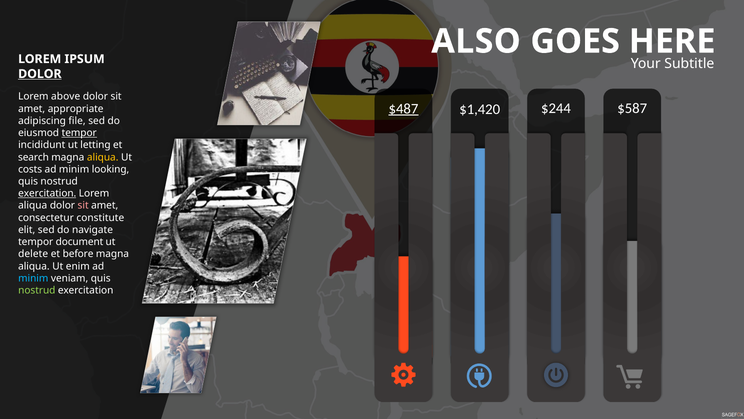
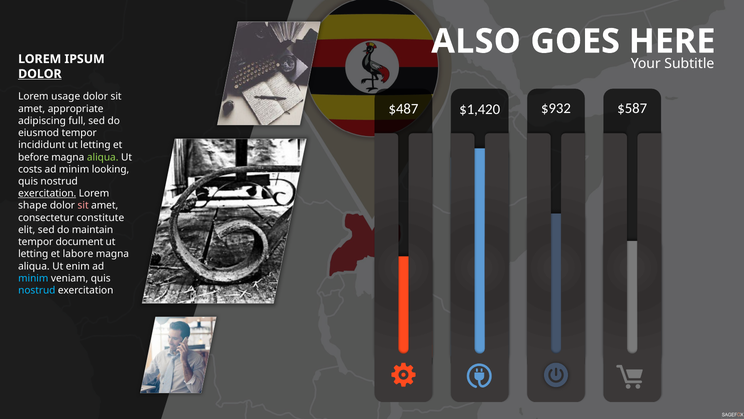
above: above -> usage (66, 96)
$487 underline: present -> none (403, 109)
$244: $244 -> $932 (556, 108)
file: file -> full (77, 121)
tempor underline: present -> none (79, 133)
search: search -> before (33, 157)
aliqua colour: yellow -> light green (103, 157)
aliqua: aliqua -> shape (33, 205)
navigate: navigate -> maintain (93, 230)
delete: delete -> letting (33, 254)
before: before -> labore (78, 254)
nostrud colour: light green -> light blue (37, 290)
